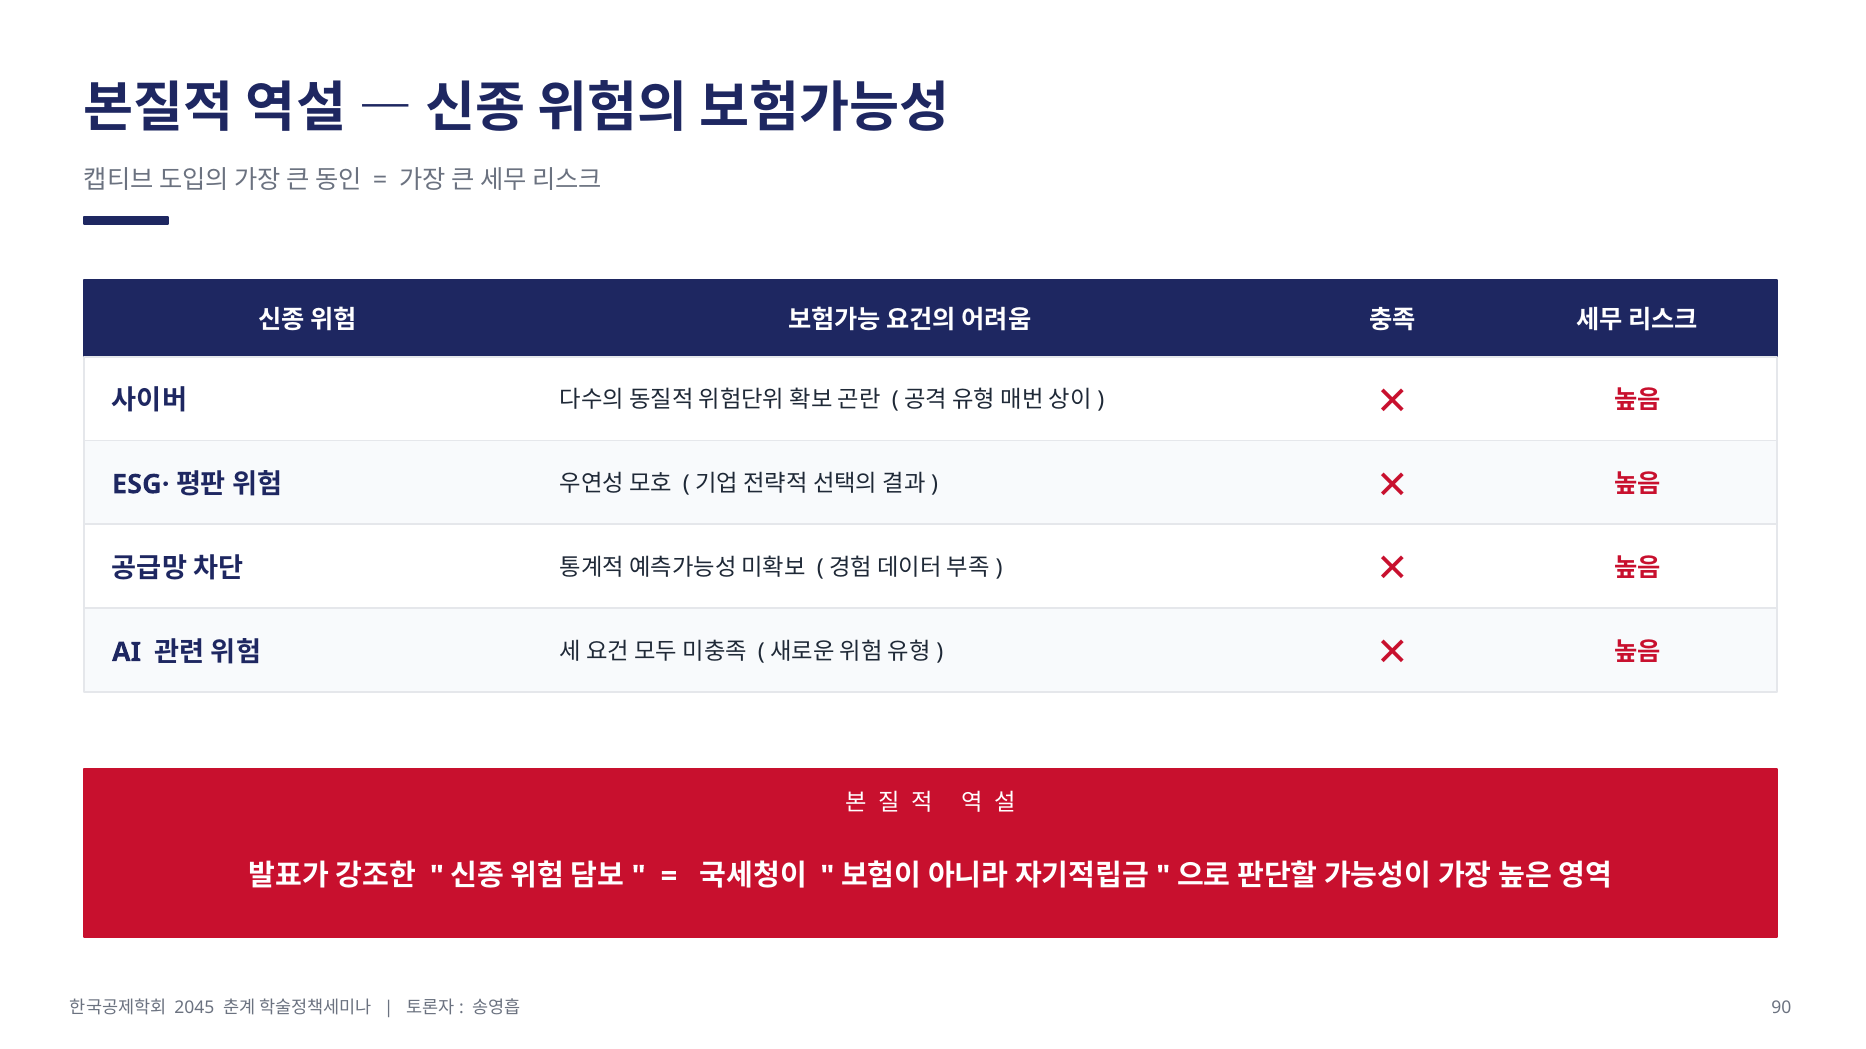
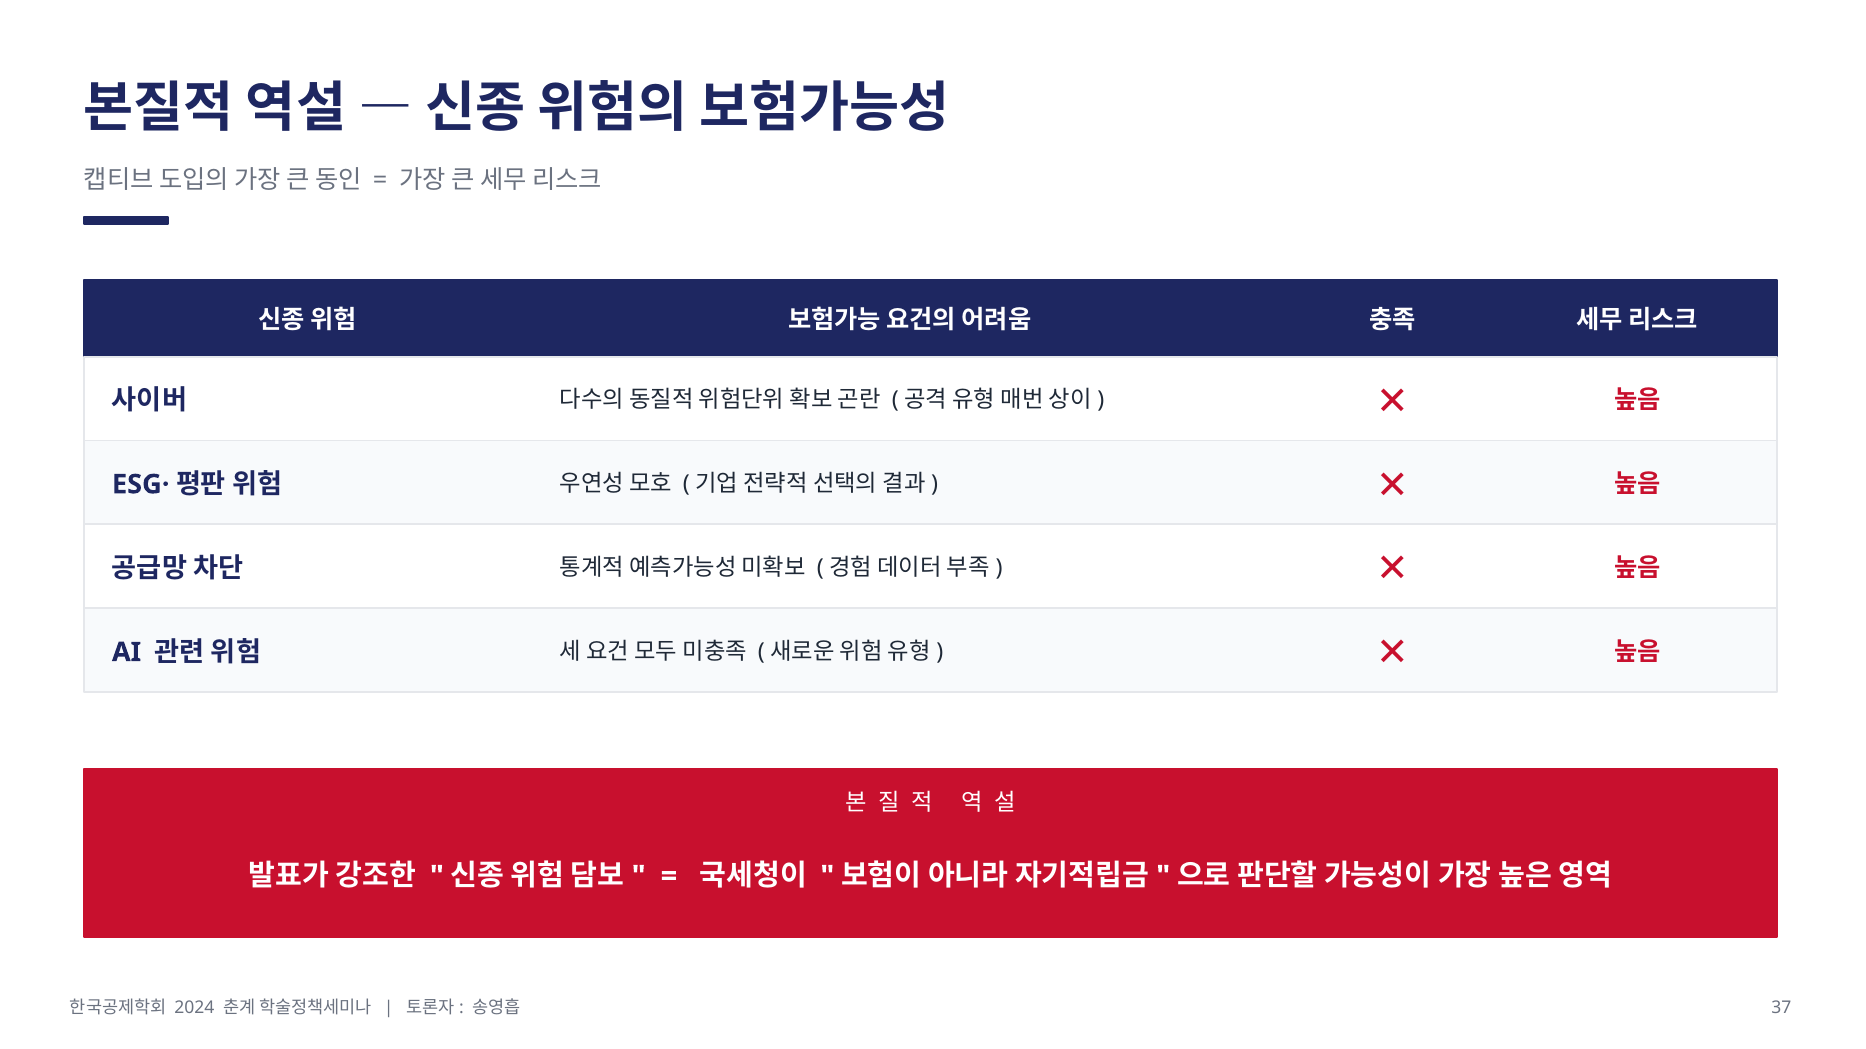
2045: 2045 -> 2024 (194, 1009)
90: 90 -> 37 (1781, 1009)
